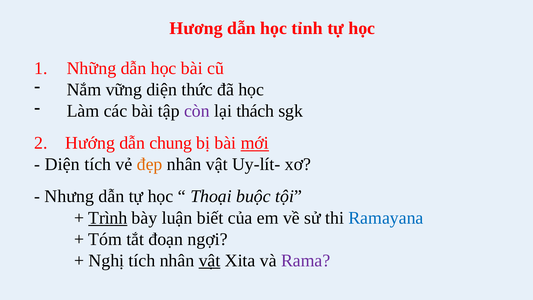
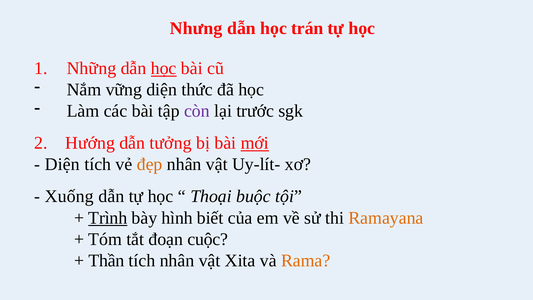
Hương: Hương -> Nhưng (196, 28)
tỉnh: tỉnh -> trán (307, 28)
học underline: none -> present (164, 68)
thách: thách -> trước (255, 111)
chung: chung -> tưởng (171, 143)
Nhưng: Nhưng -> Xuống (69, 196)
luận: luận -> hình (177, 218)
Ramayana colour: blue -> orange (386, 218)
ngợi: ngợi -> cuộc (208, 239)
Nghị: Nghị -> Thần (107, 260)
vật underline: present -> none (210, 260)
Rama colour: purple -> orange (306, 260)
